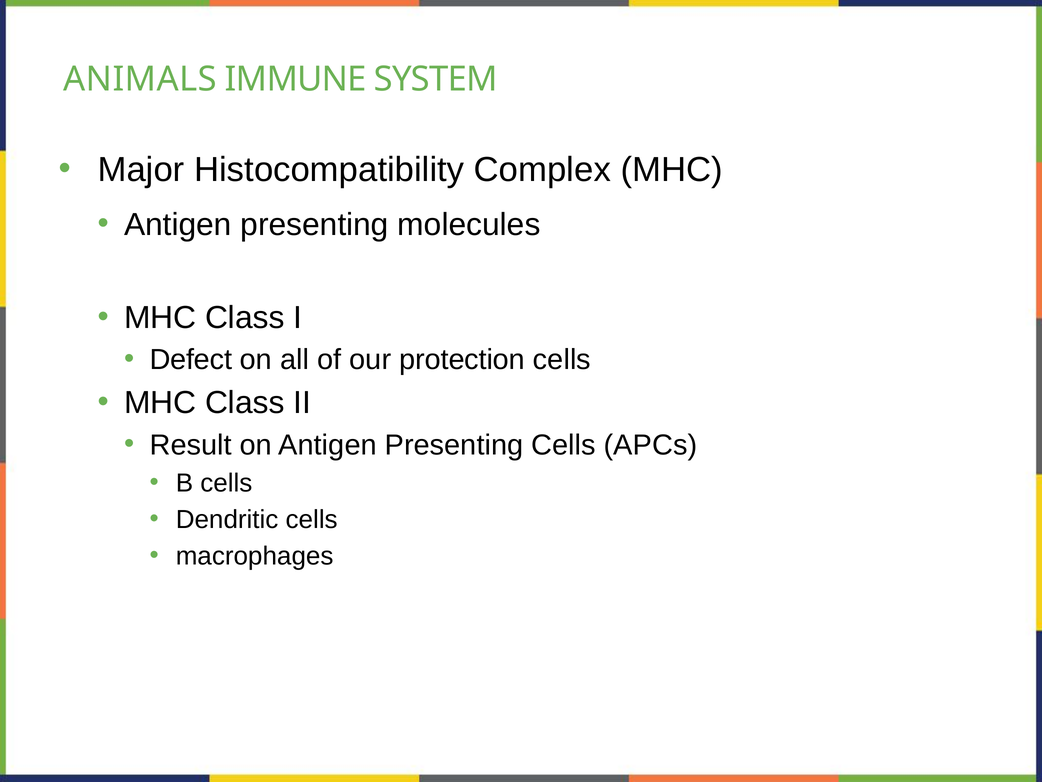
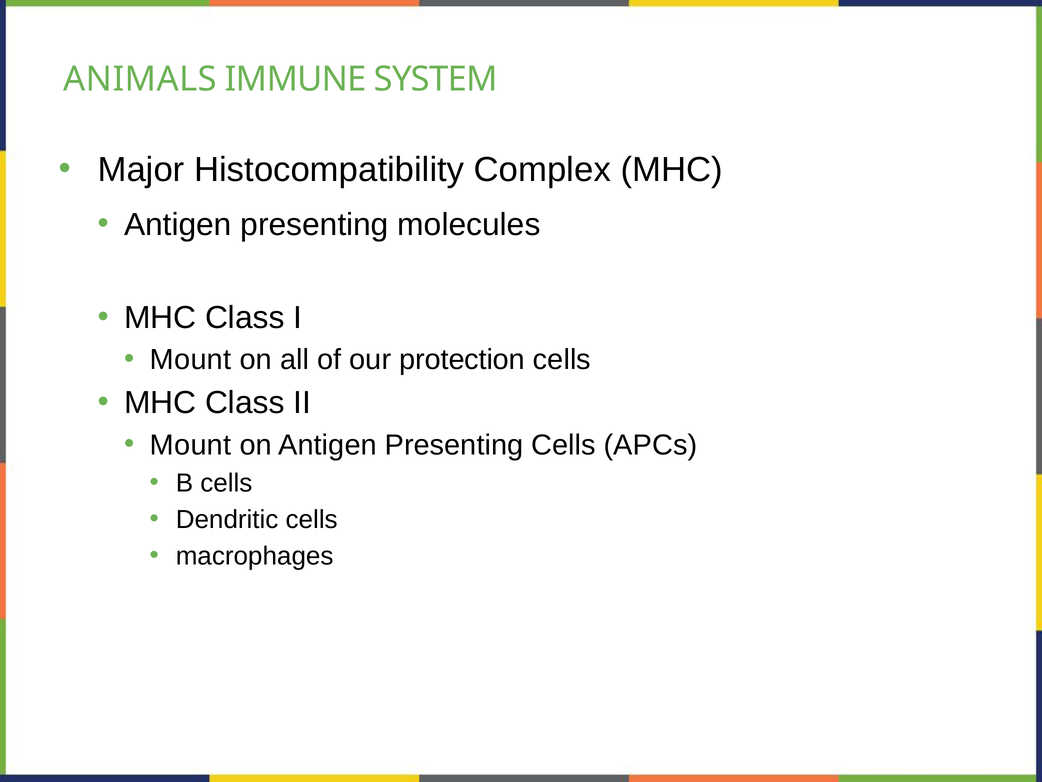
Defect: Defect -> Mount (191, 360)
Result: Result -> Mount (191, 445)
